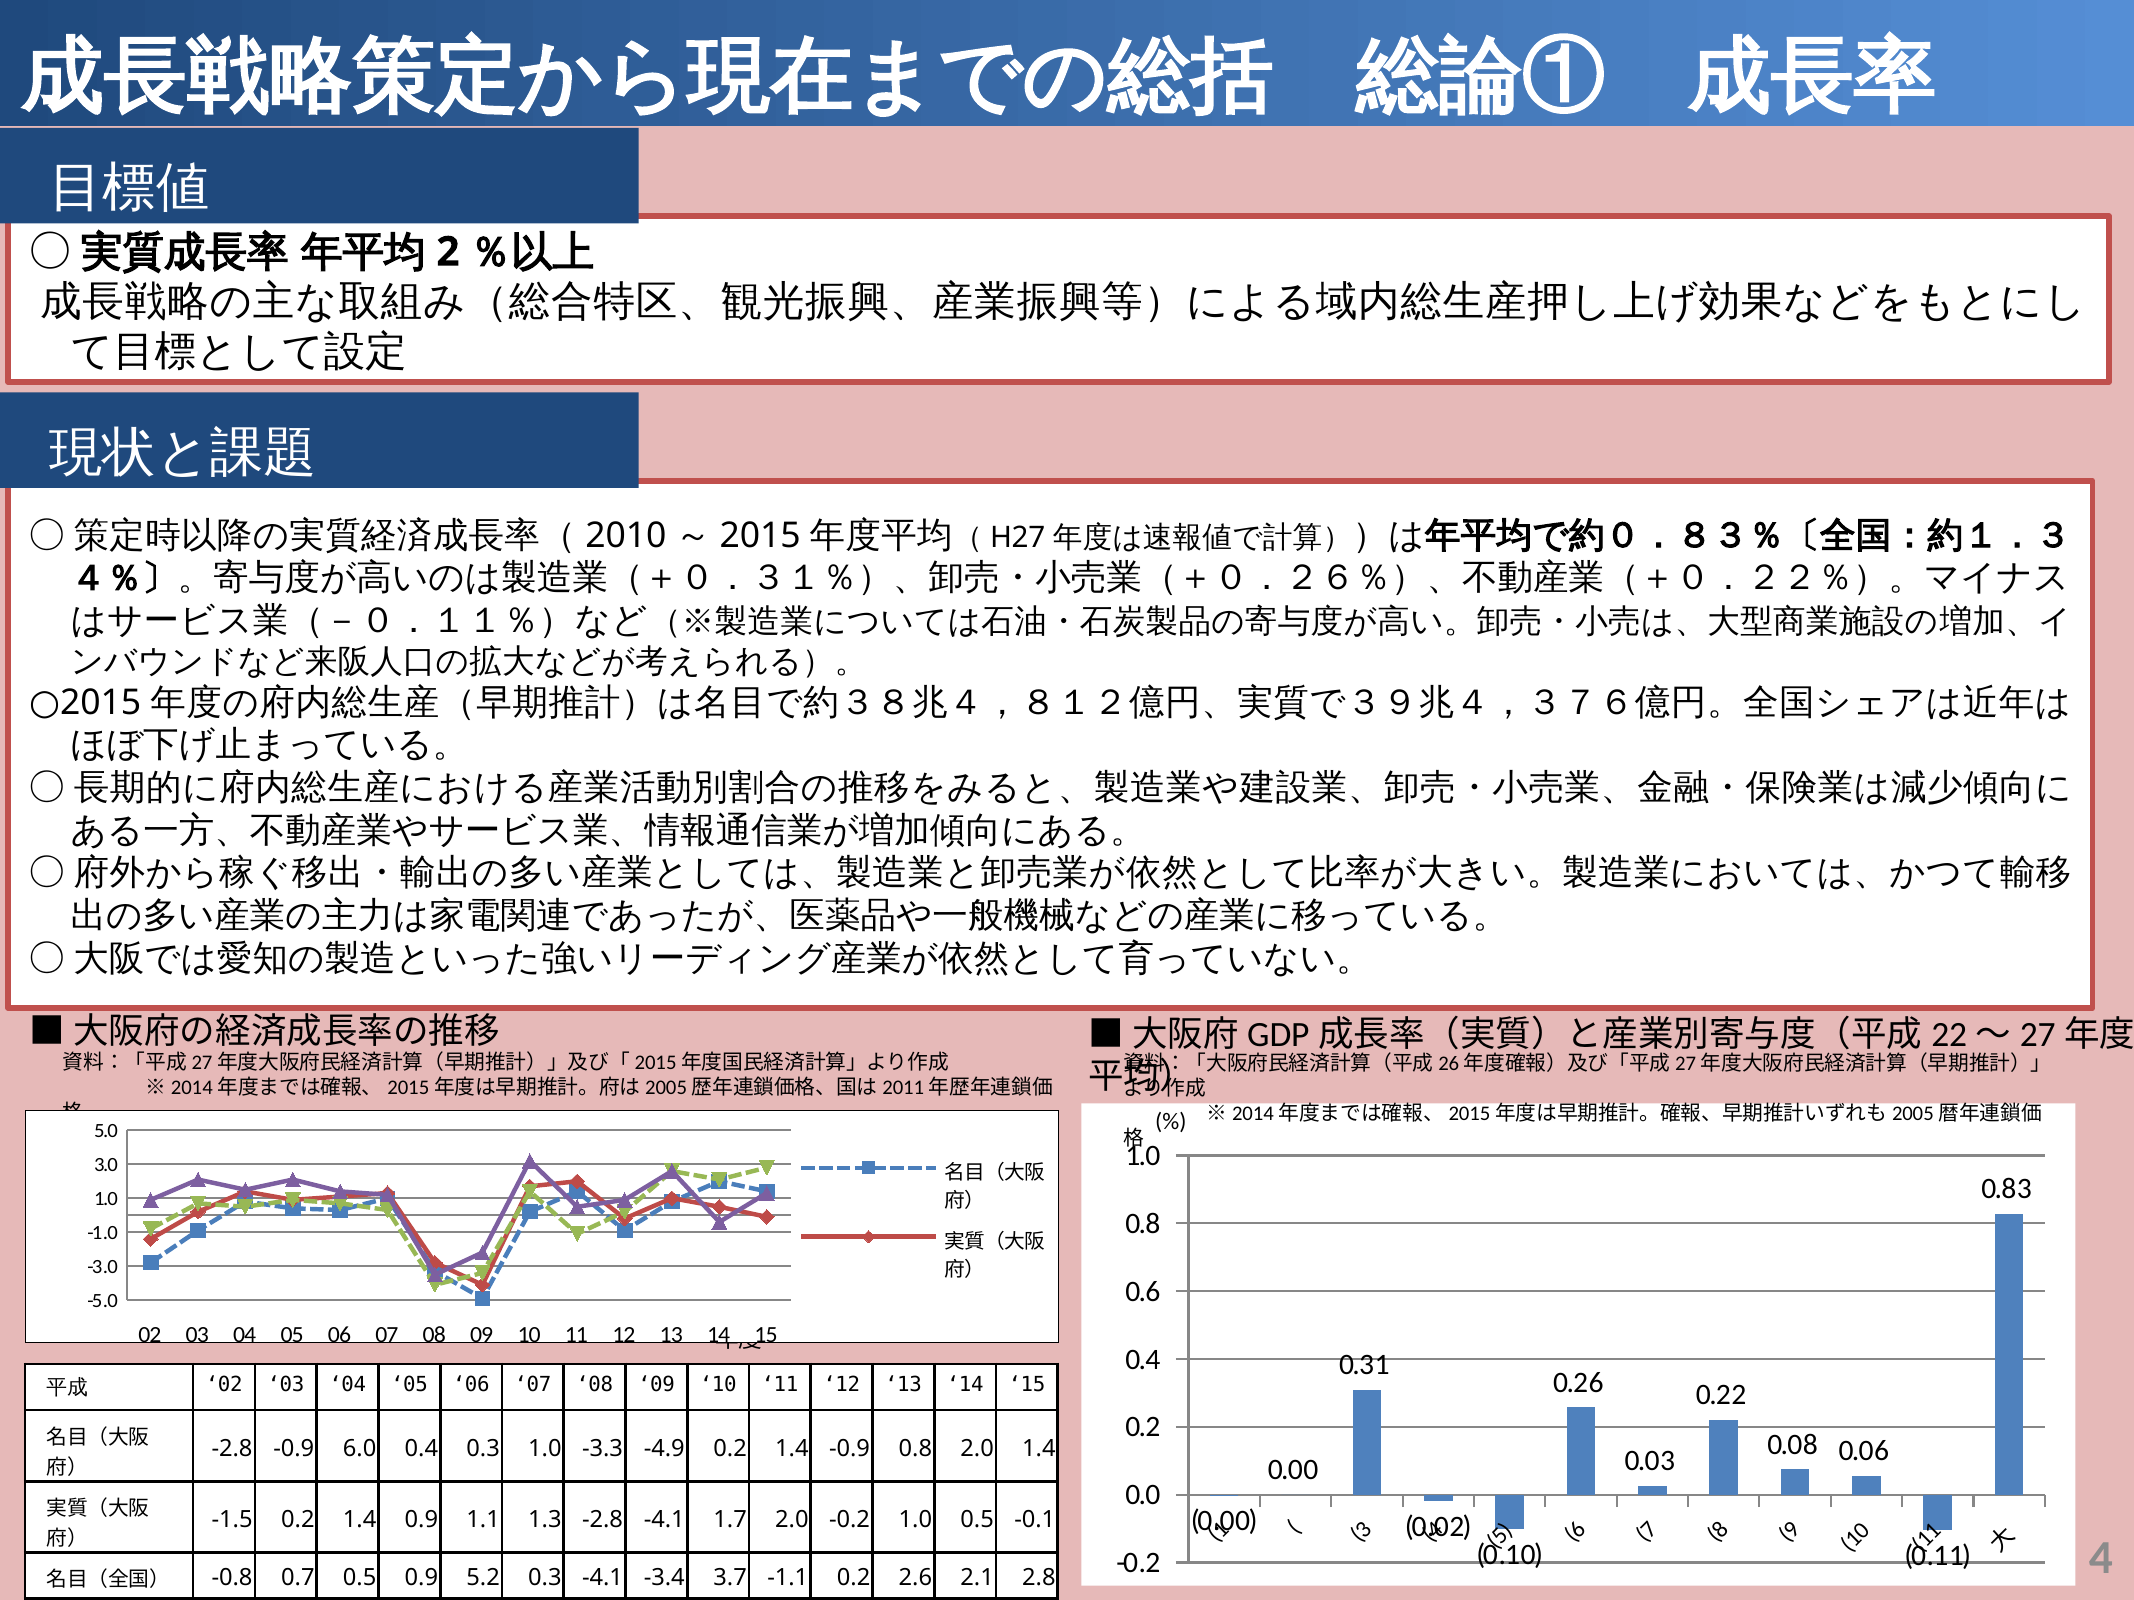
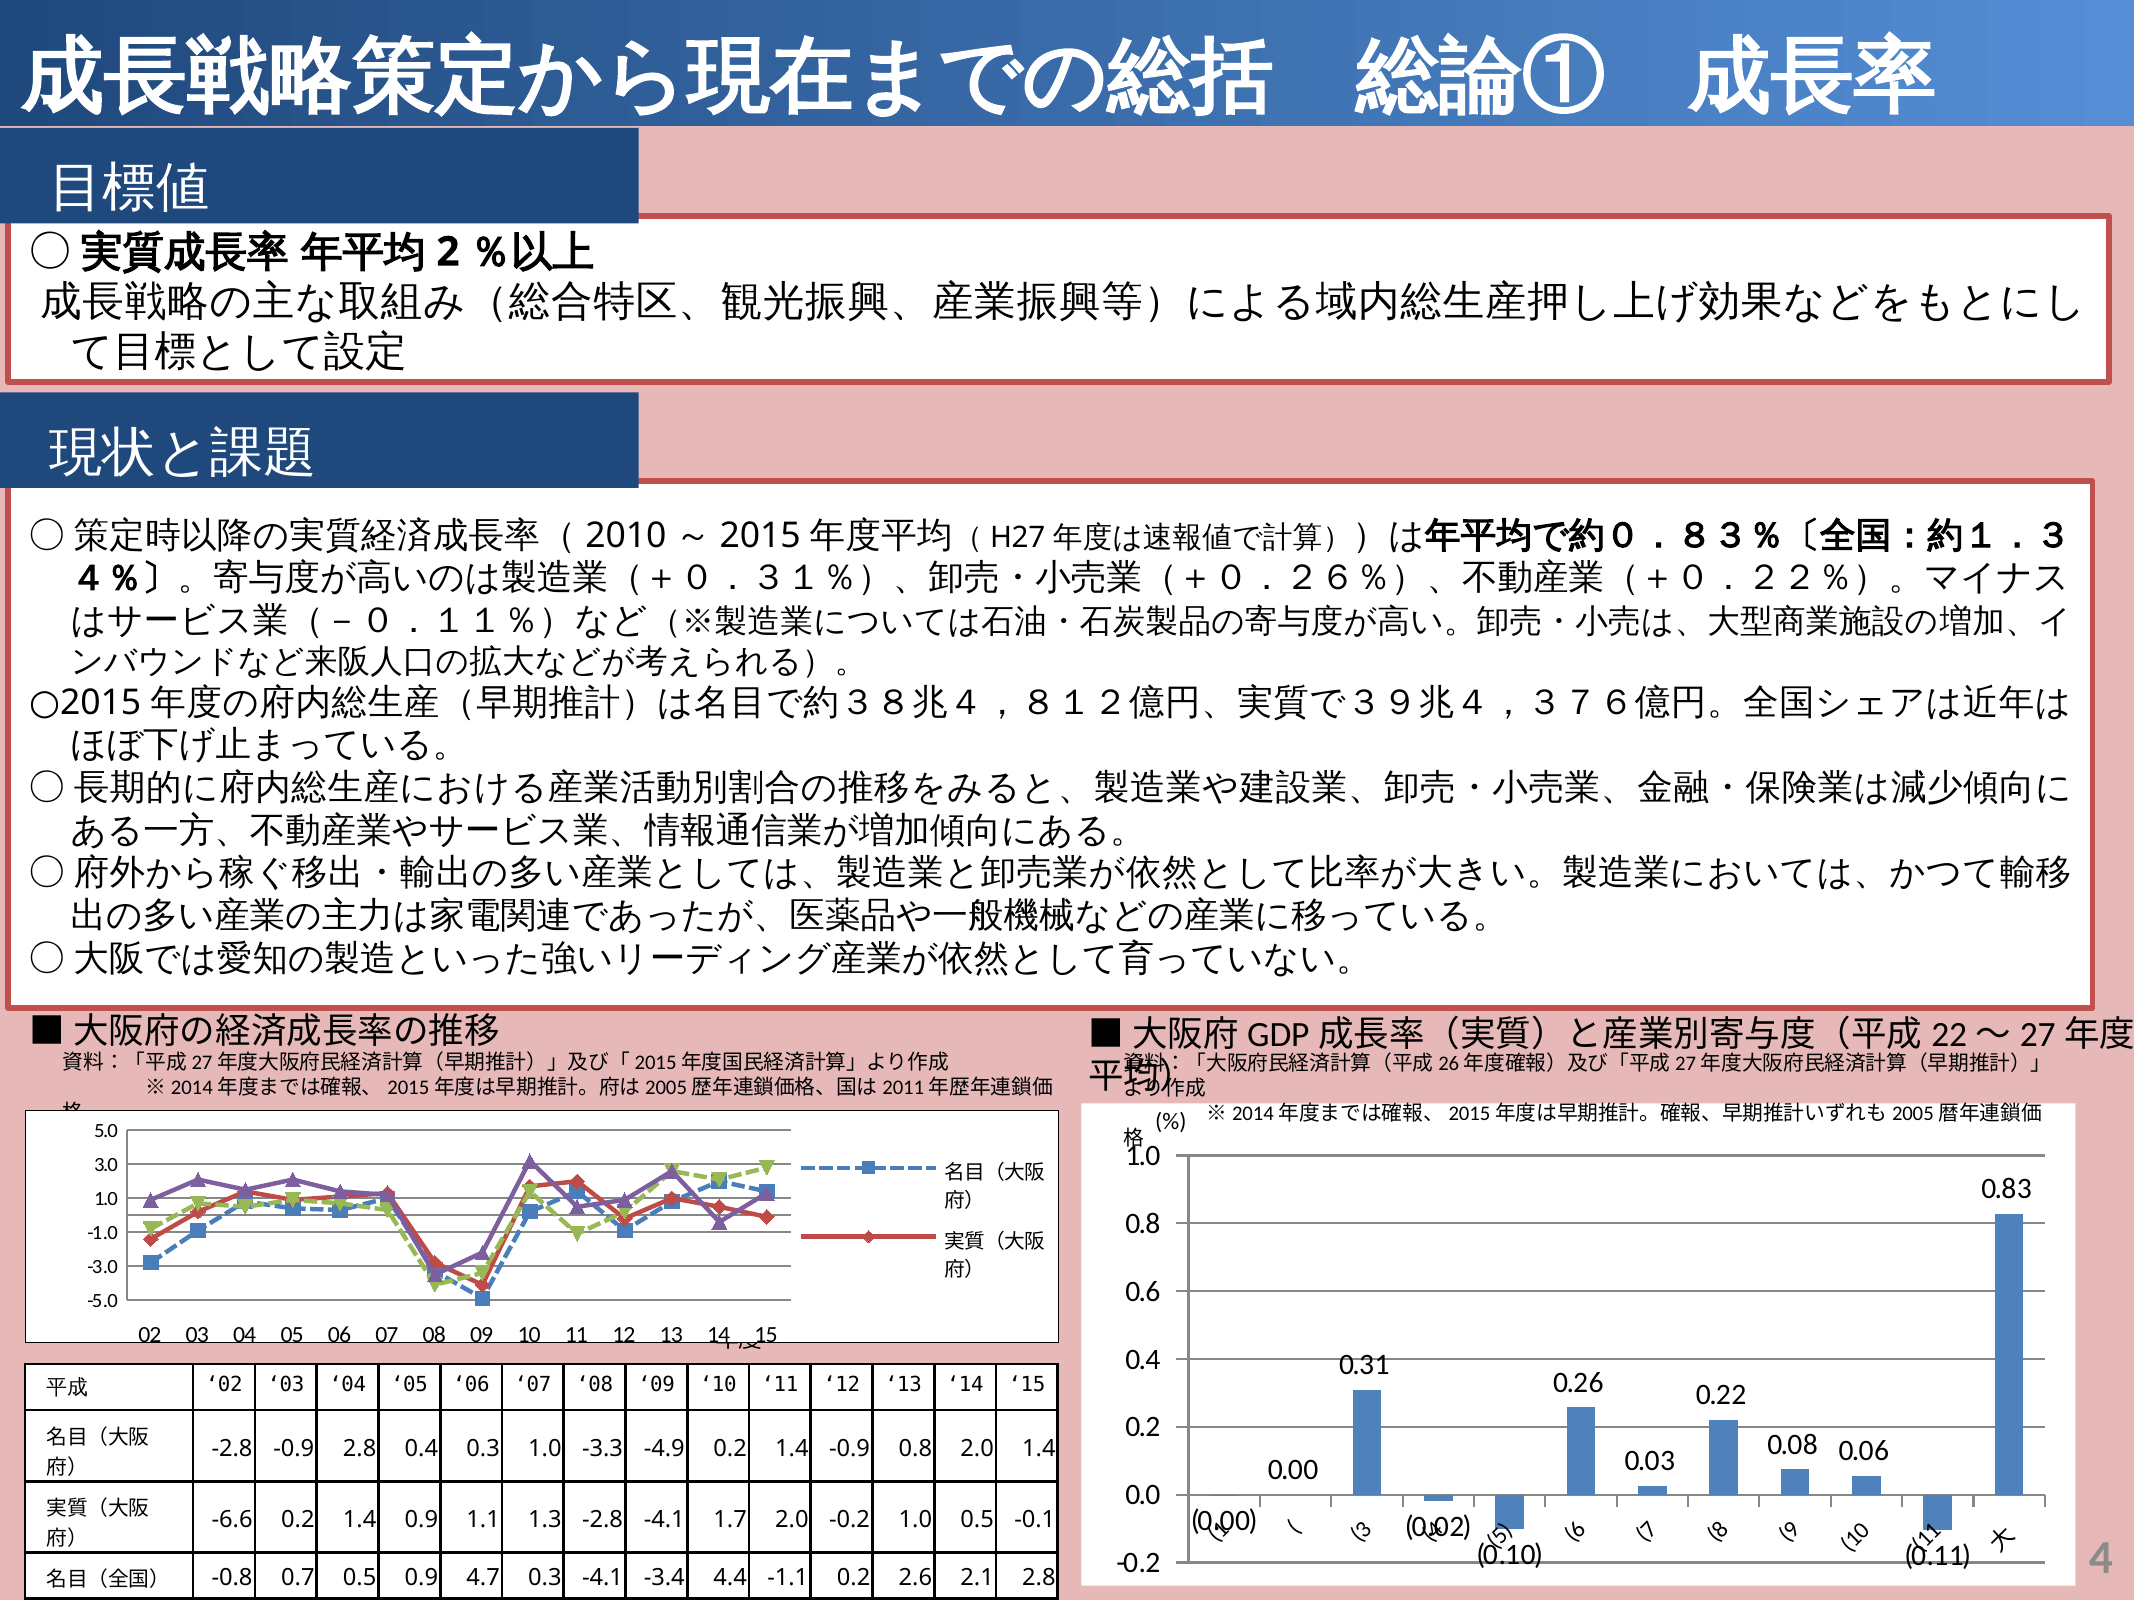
-0.9 6.0: 6.0 -> 2.8 (360, 1449)
-1.5: -1.5 -> -6.6 (232, 1520)
5.2: 5.2 -> 4.7 (483, 1579)
3.7: 3.7 -> 4.4 (730, 1579)
